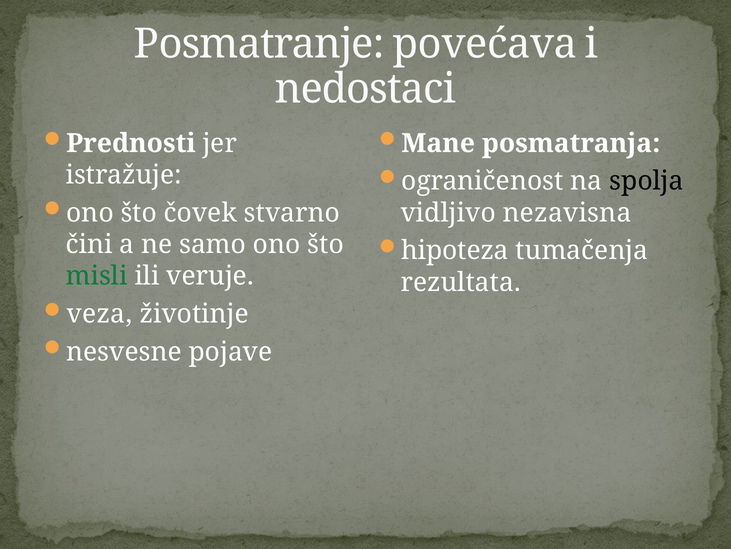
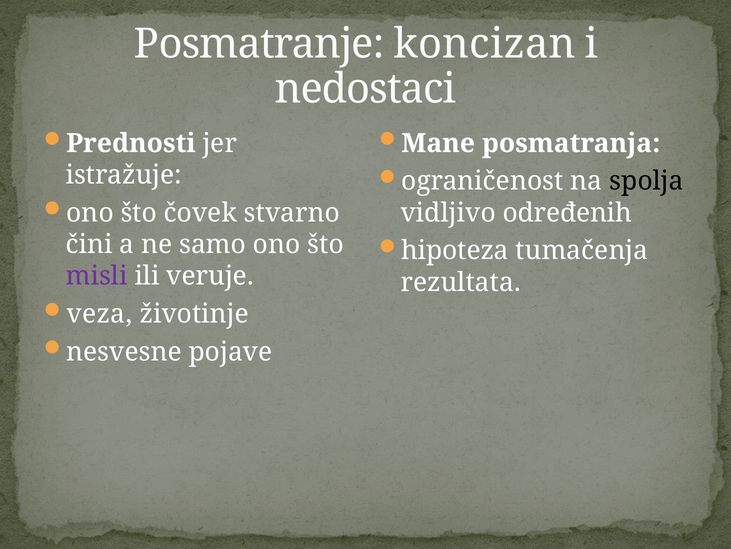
povećava: povećava -> koncizan (485, 44)
nezavisna: nezavisna -> određenih (567, 213)
misli colour: green -> purple (97, 276)
